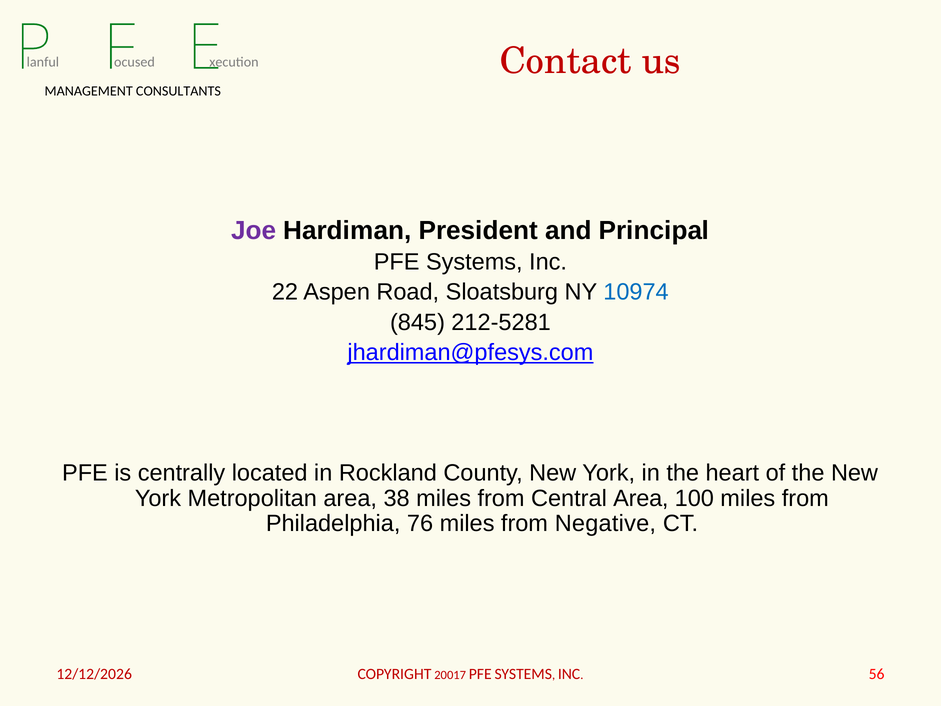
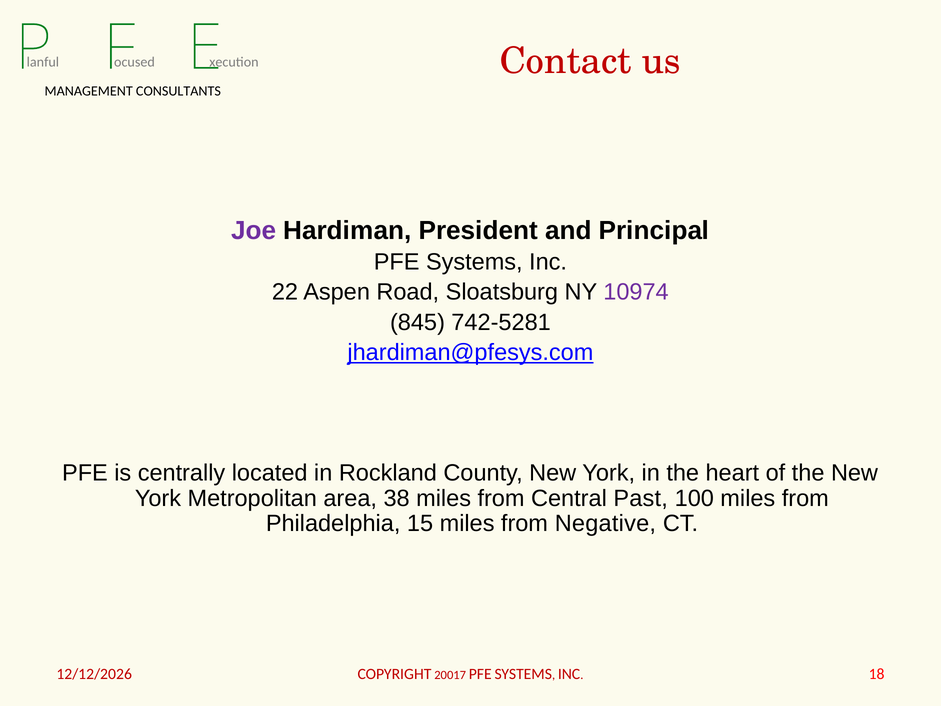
10974 colour: blue -> purple (636, 292)
212-5281: 212-5281 -> 742-5281 (501, 322)
Central Area: Area -> Past (641, 498)
76: 76 -> 15 (420, 524)
56: 56 -> 18 (877, 674)
